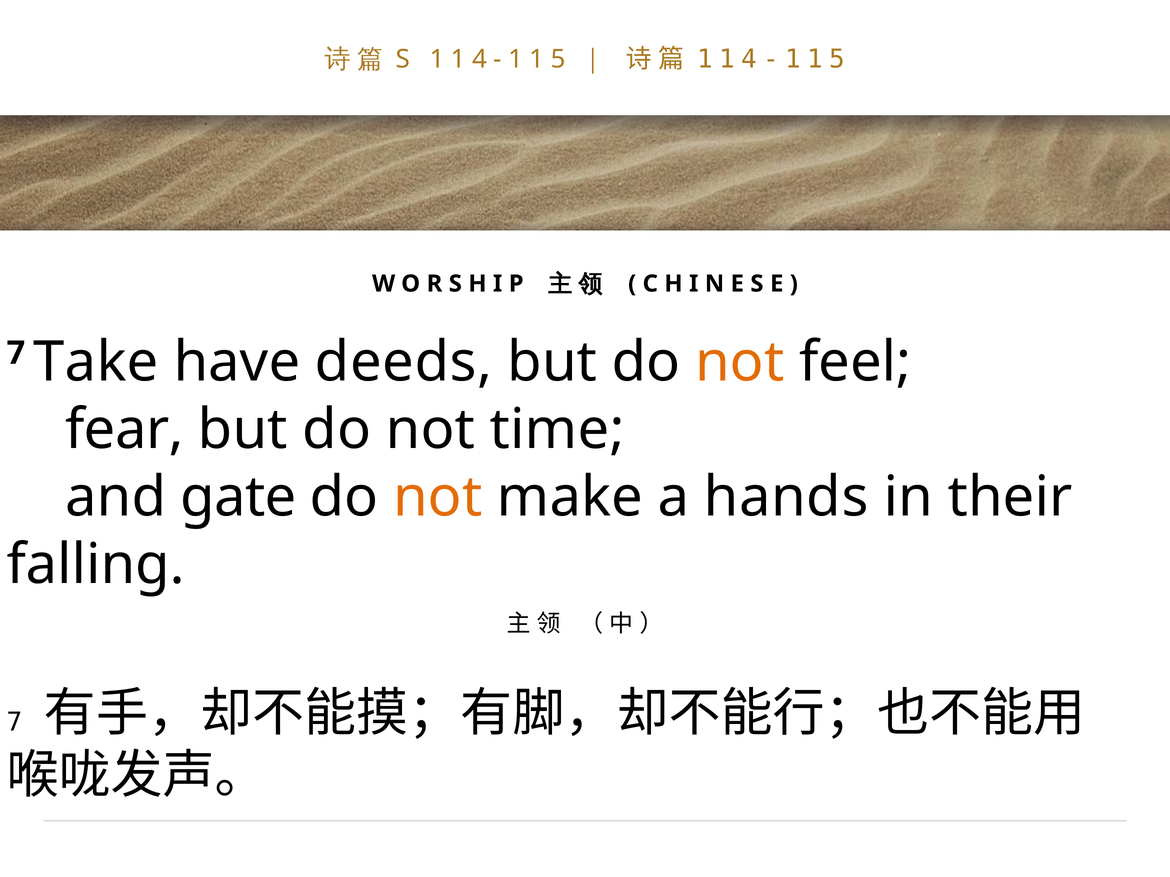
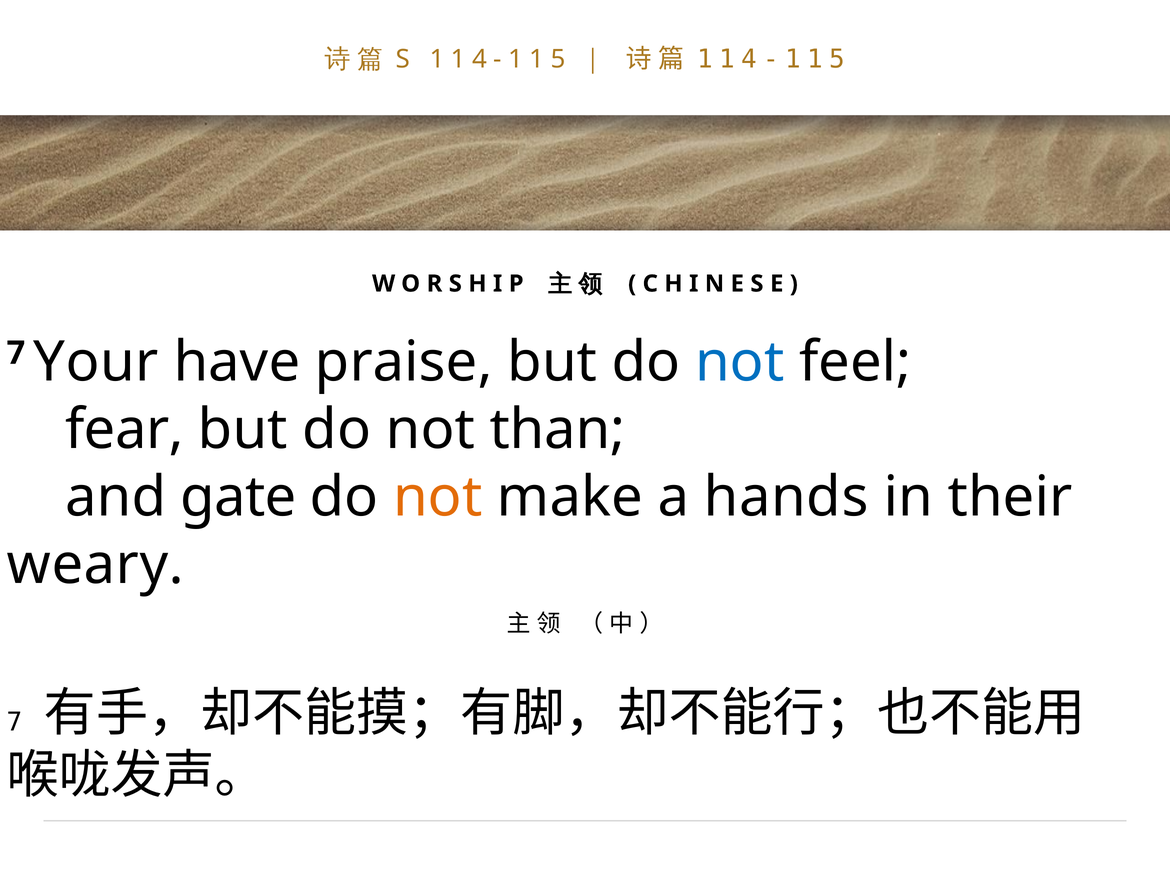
Take: Take -> Your (96, 362)
deeds: deeds -> praise (404, 362)
not colour: orange -> blue (740, 362)
time: time -> than (557, 430)
falling: falling -> weary (95, 565)
